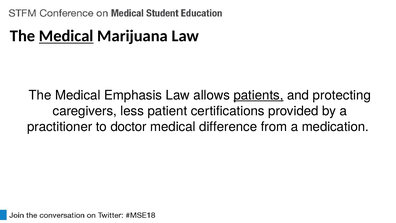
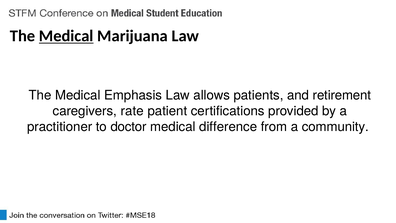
patients underline: present -> none (259, 95)
protecting: protecting -> retirement (342, 95)
less: less -> rate (132, 111)
medication: medication -> community (335, 127)
